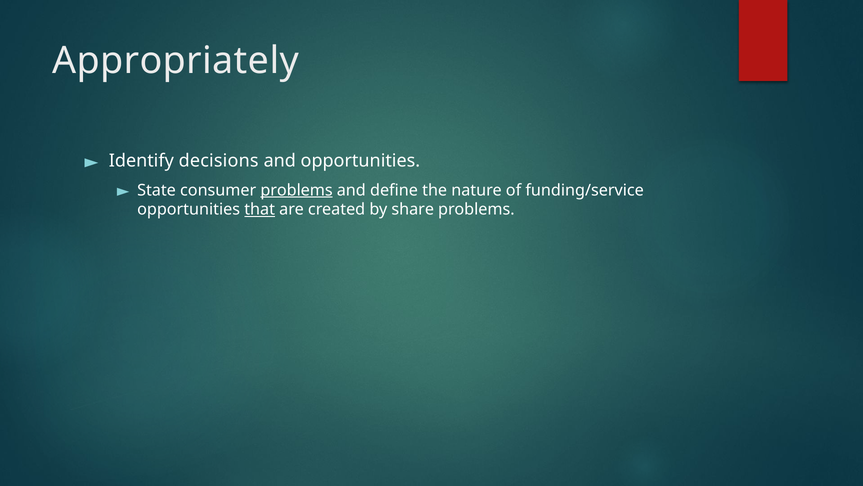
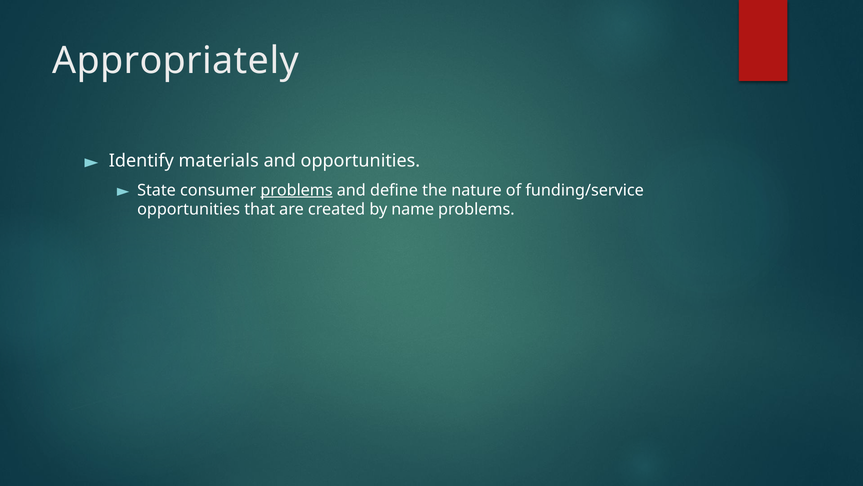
decisions: decisions -> materials (219, 161)
that underline: present -> none (260, 209)
share: share -> name (413, 209)
